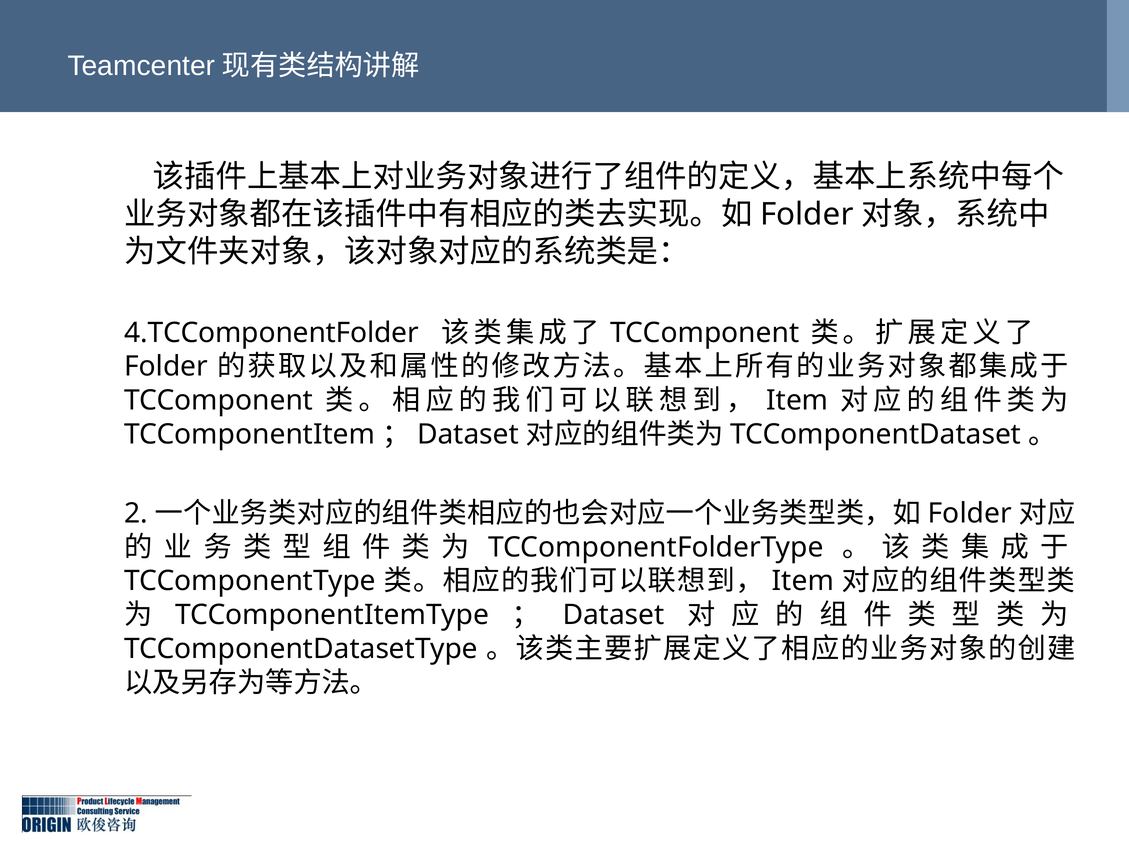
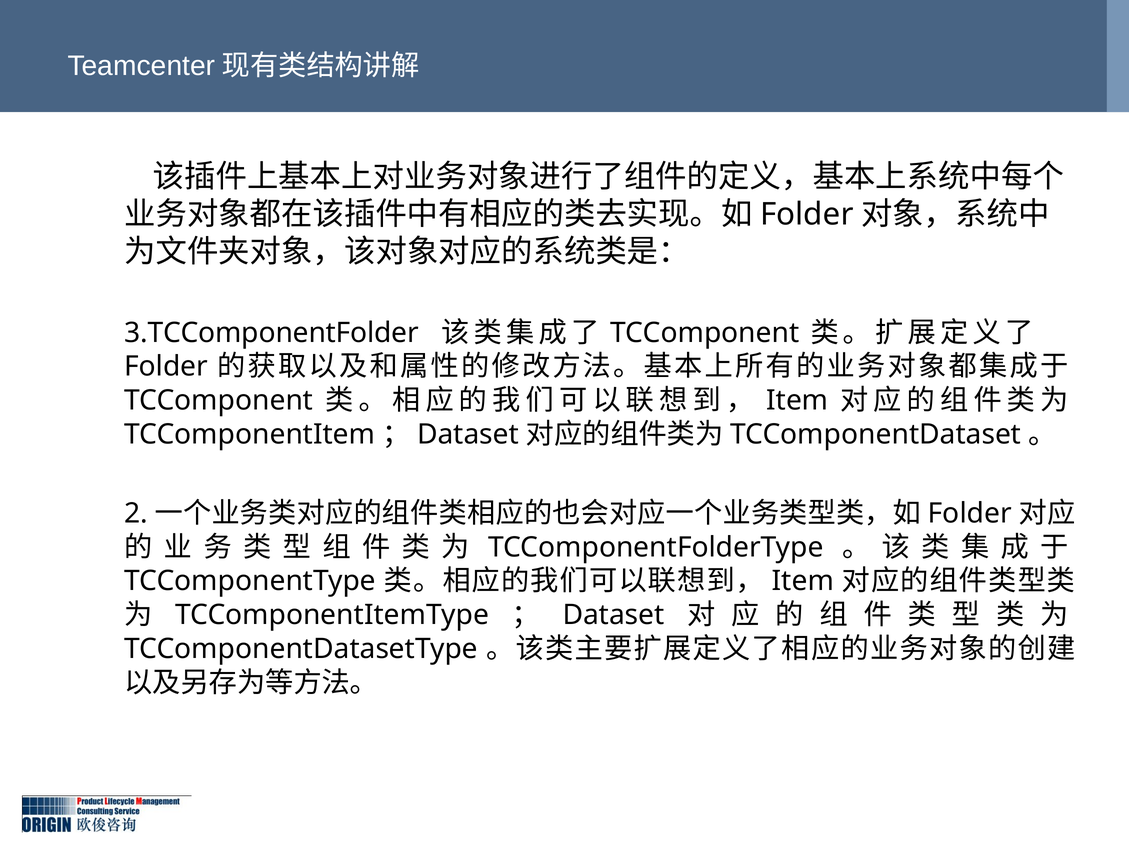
4.TCComponentFolder: 4.TCComponentFolder -> 3.TCComponentFolder (272, 333)
